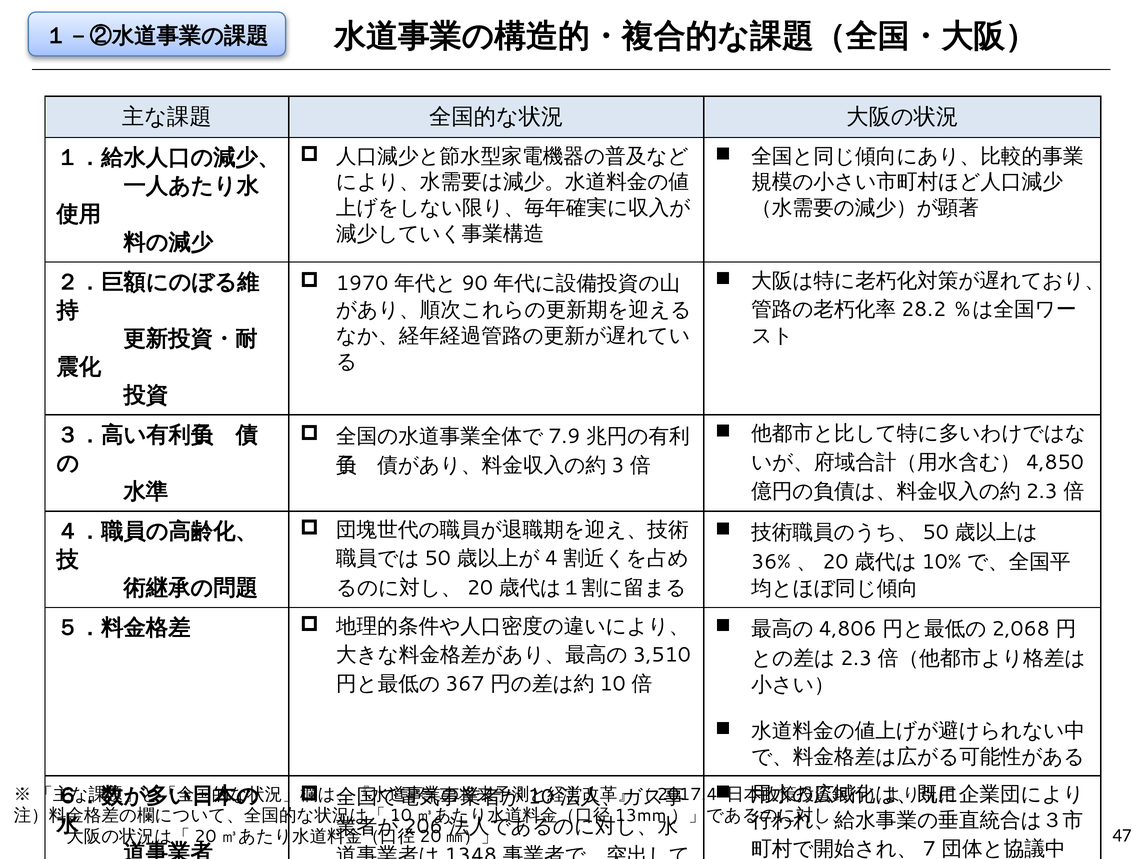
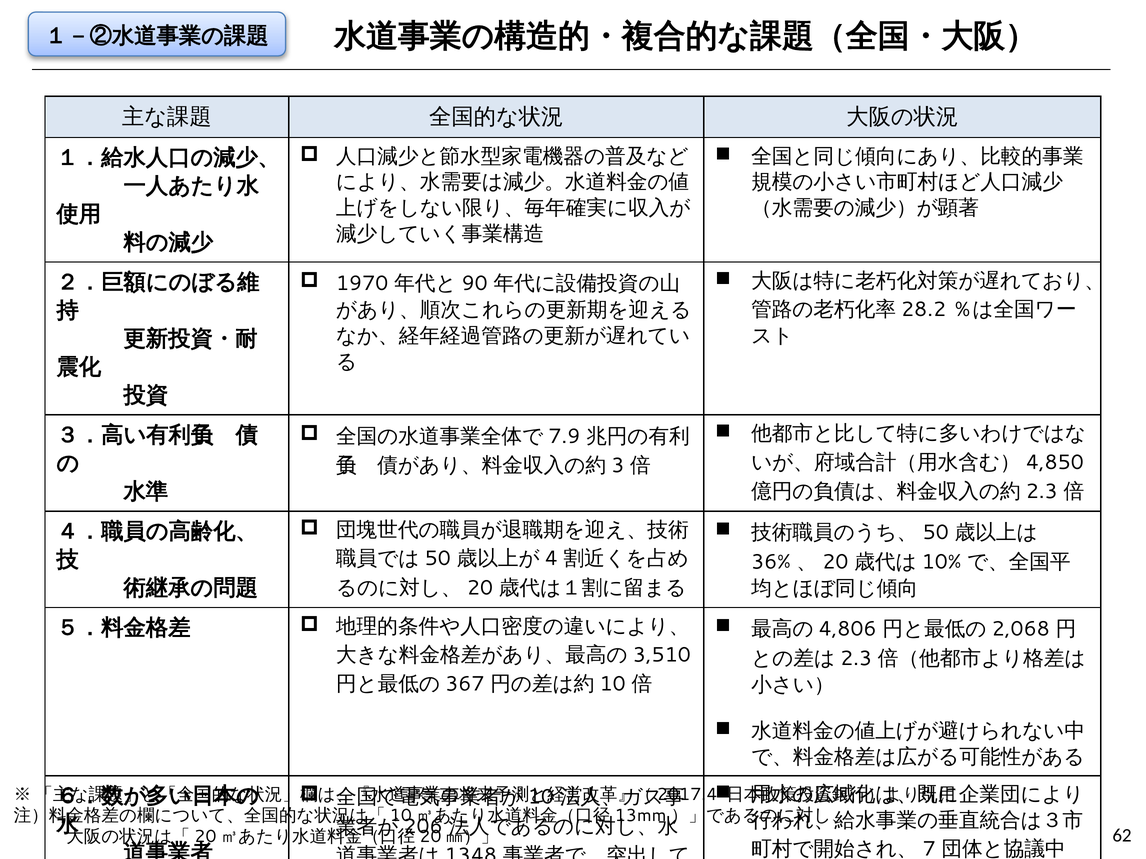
47: 47 -> 62 (1122, 836)
